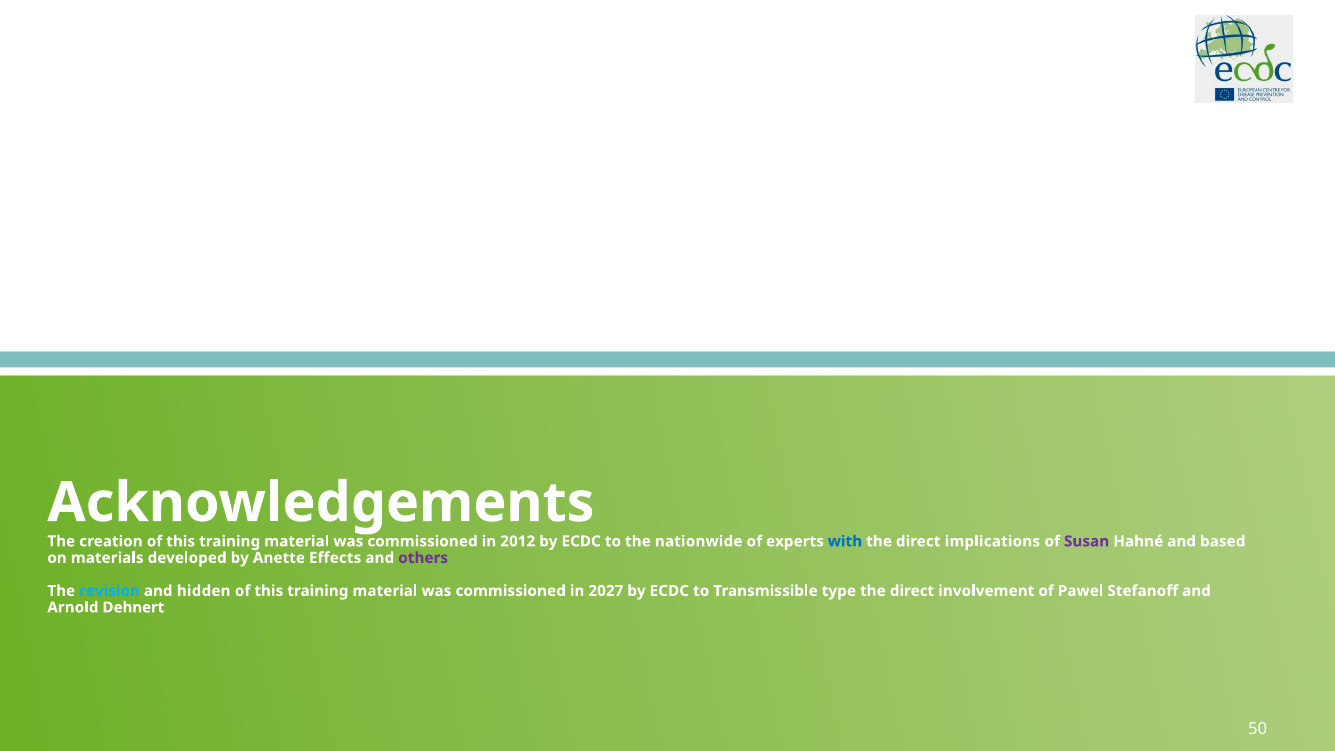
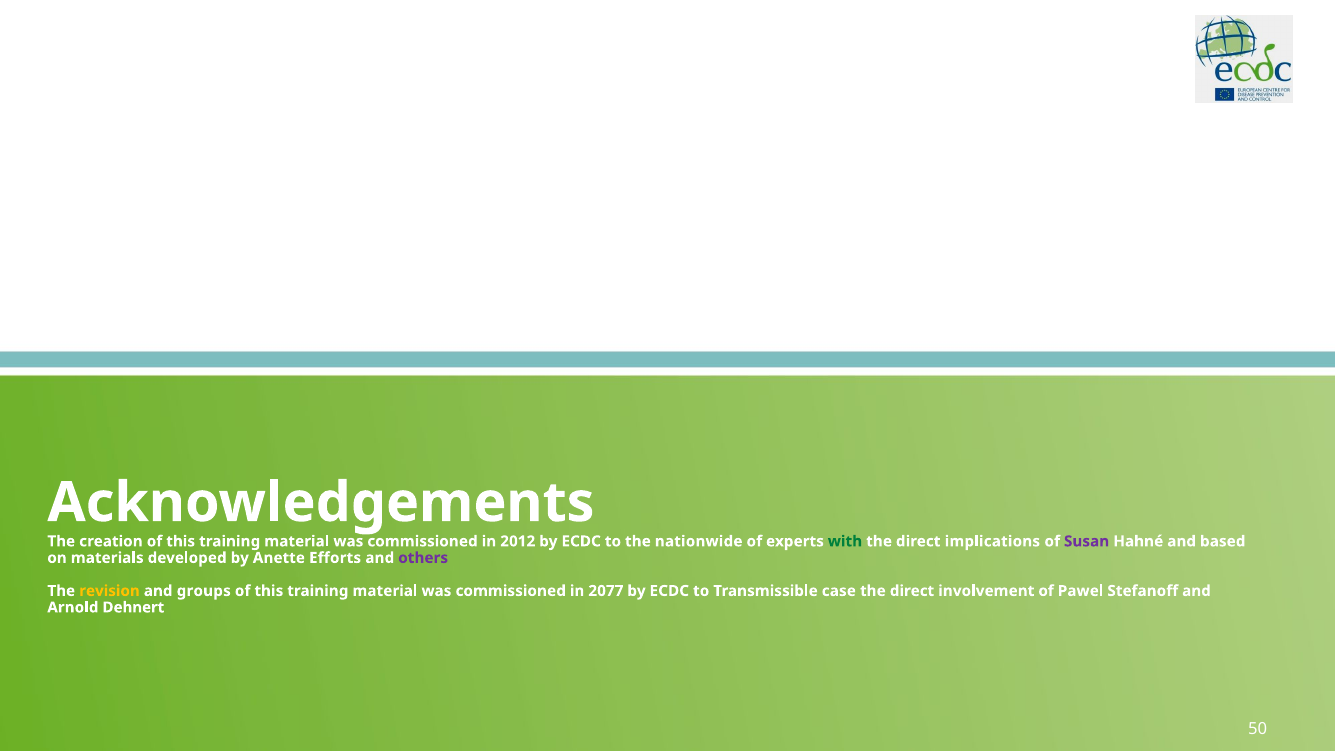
with colour: blue -> green (845, 541)
Effects: Effects -> Efforts (335, 558)
revision colour: light blue -> yellow (109, 591)
hidden: hidden -> groups (204, 591)
2027: 2027 -> 2077 (606, 591)
type: type -> case (839, 591)
